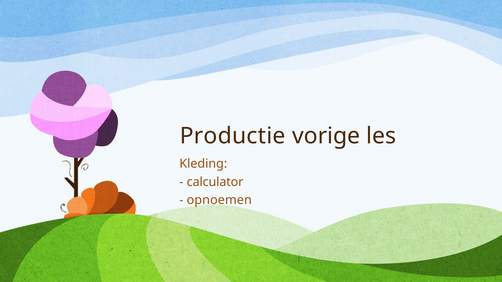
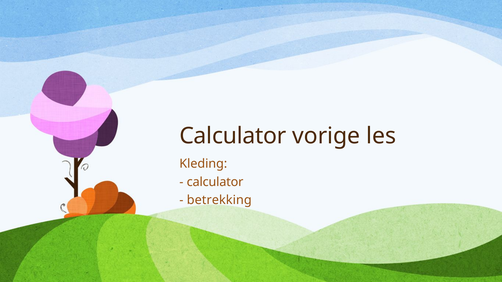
Productie: Productie -> Calculator (233, 136)
opnoemen: opnoemen -> betrekking (219, 200)
